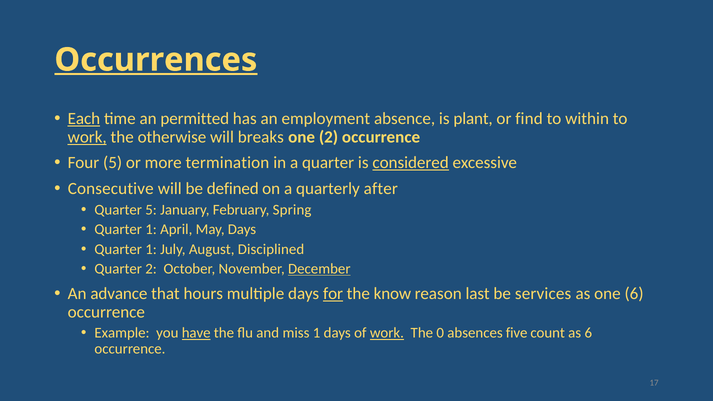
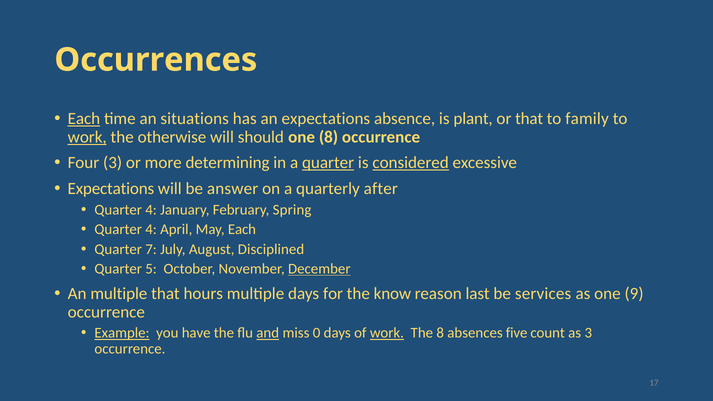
Occurrences underline: present -> none (156, 60)
permitted: permitted -> situations (195, 119)
an employment: employment -> expectations (326, 119)
or find: find -> that (529, 119)
within: within -> family (587, 119)
breaks: breaks -> should (261, 137)
one 2: 2 -> 8 (329, 137)
Four 5: 5 -> 3 (113, 163)
termination: termination -> determining (228, 163)
quarter underline: none -> present (328, 163)
Consecutive: Consecutive -> Expectations (111, 189)
defined: defined -> answer (233, 189)
5: 5 -> 4 (151, 210)
1: 1 -> 4 (151, 229)
May Days: Days -> Each (242, 229)
1: 1 -> 7 (151, 249)
Quarter 2: 2 -> 5 (151, 269)
An advance: advance -> multiple (119, 294)
for underline: present -> none (333, 294)
one 6: 6 -> 9 (634, 294)
Example underline: none -> present (122, 333)
have underline: present -> none (196, 333)
and underline: none -> present (268, 333)
miss 1: 1 -> 0 (317, 333)
The 0: 0 -> 8 (440, 333)
as 6: 6 -> 3 (588, 333)
